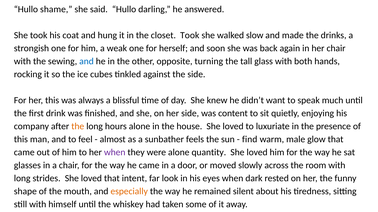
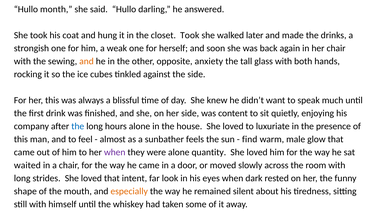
shame: shame -> month (56, 9)
slow: slow -> later (255, 35)
and colour: blue -> orange (87, 62)
turning: turning -> anxiety (209, 62)
the colour: orange -> blue (78, 127)
glasses: glasses -> waited (27, 166)
